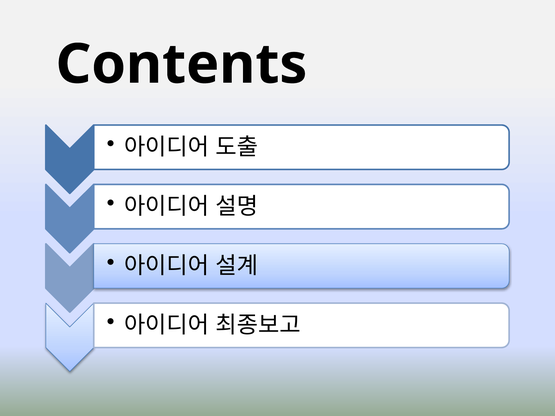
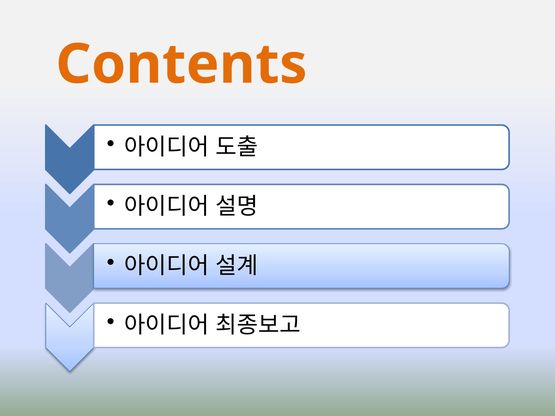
Contents colour: black -> orange (181, 64)
